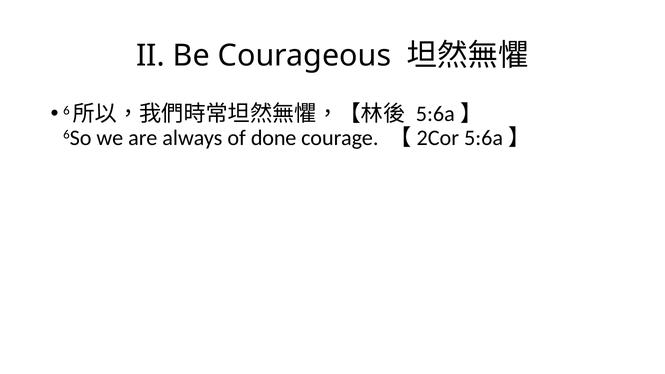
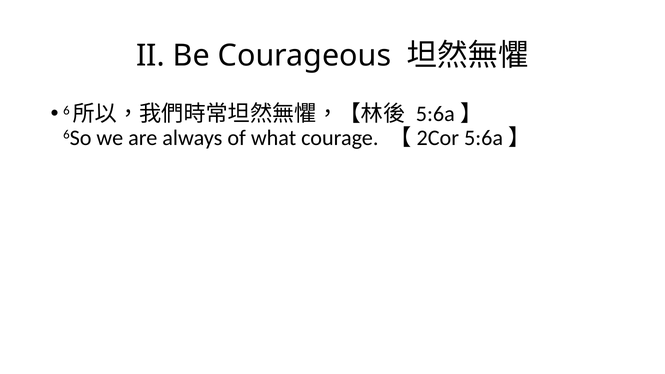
done: done -> what (274, 138)
